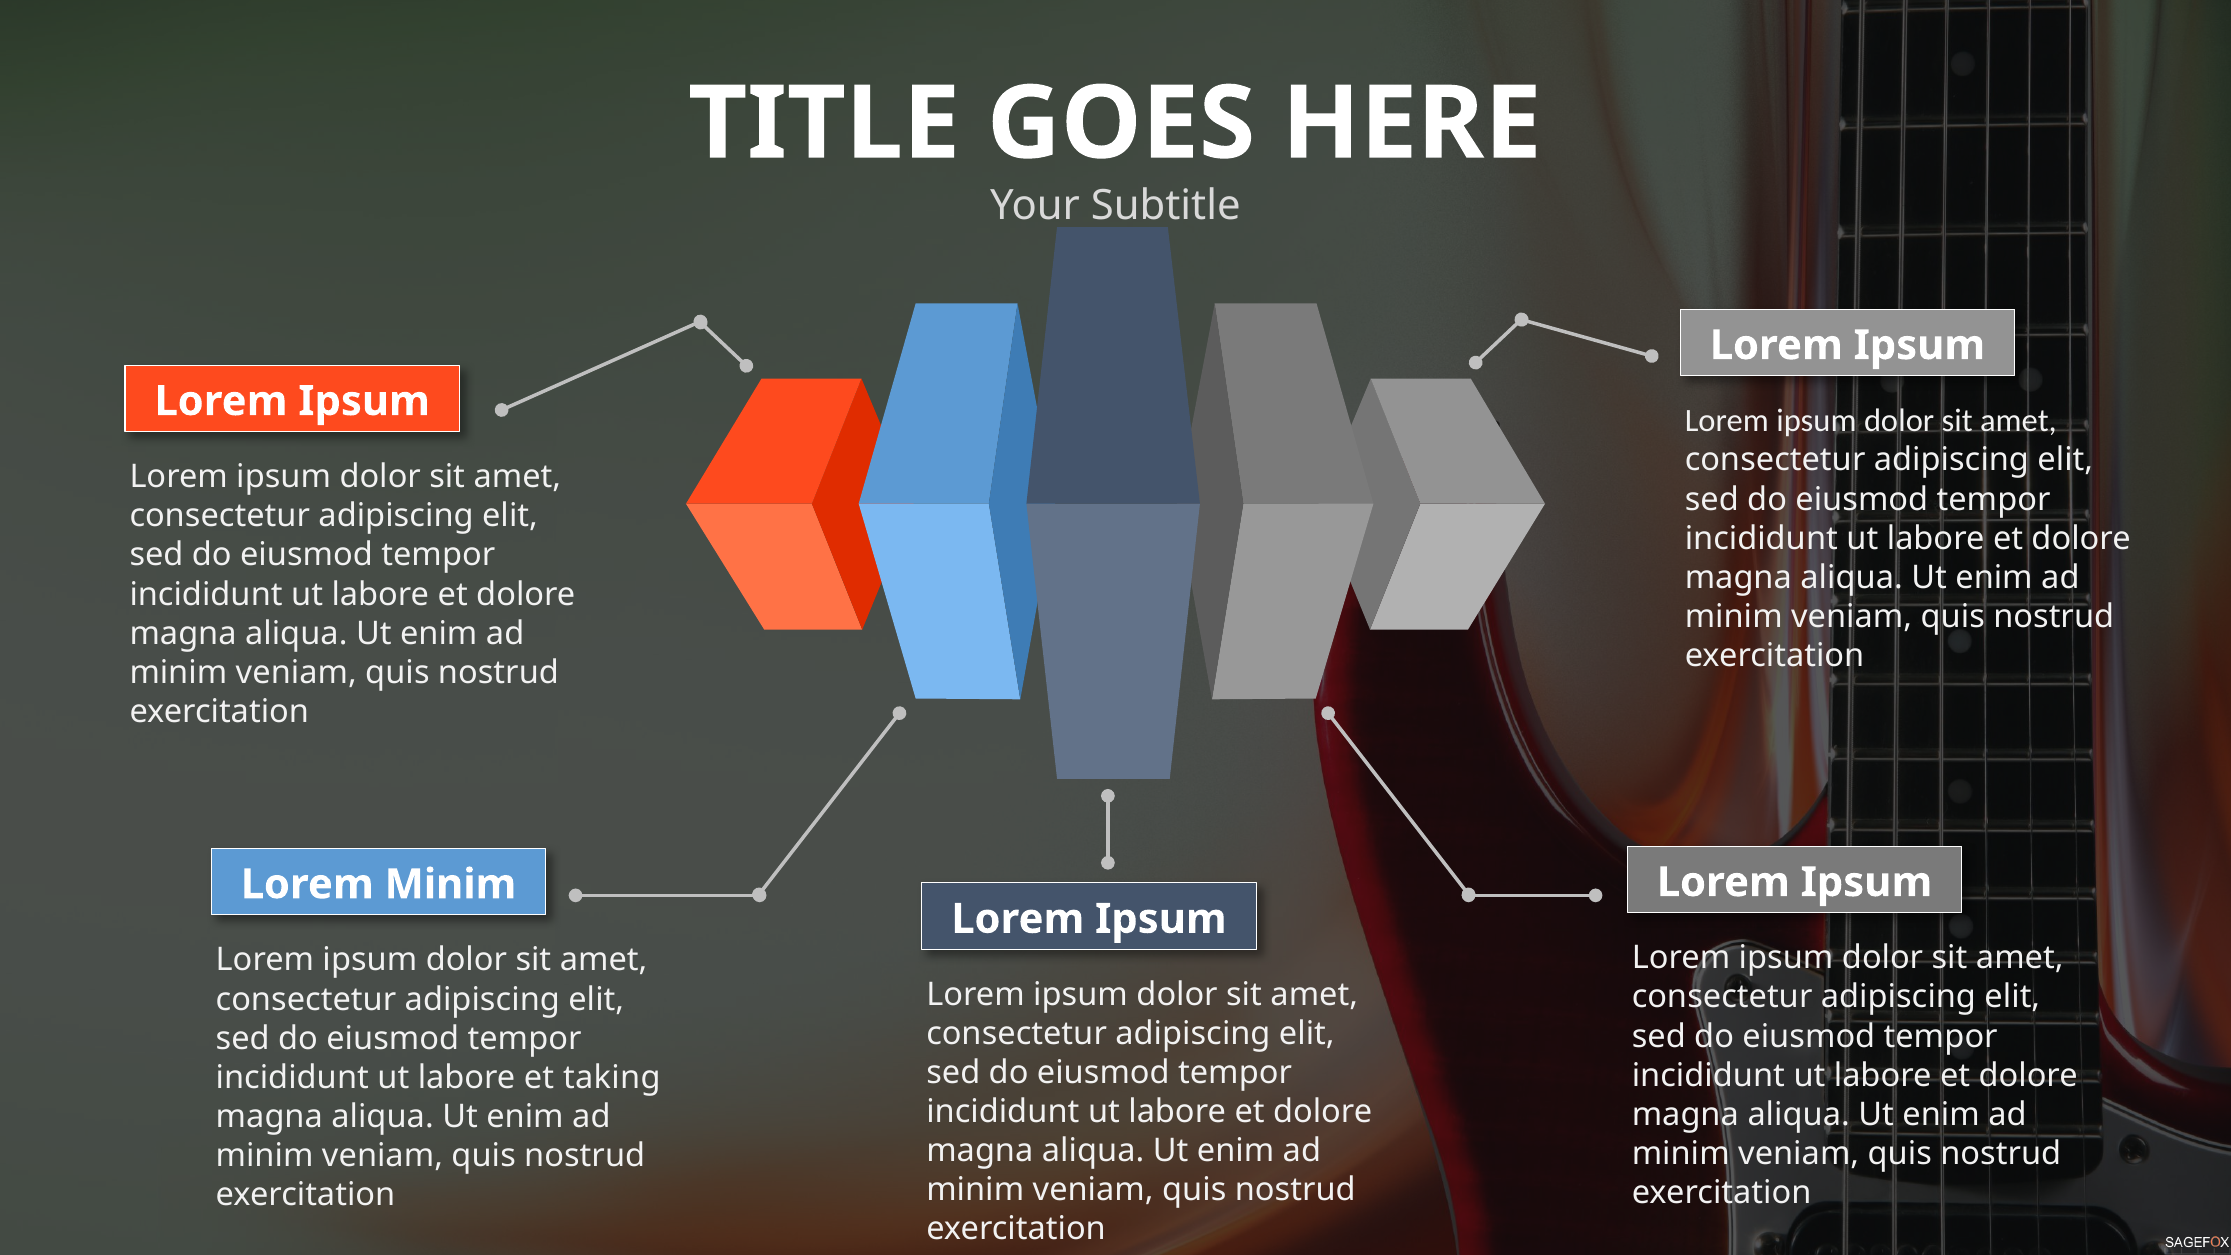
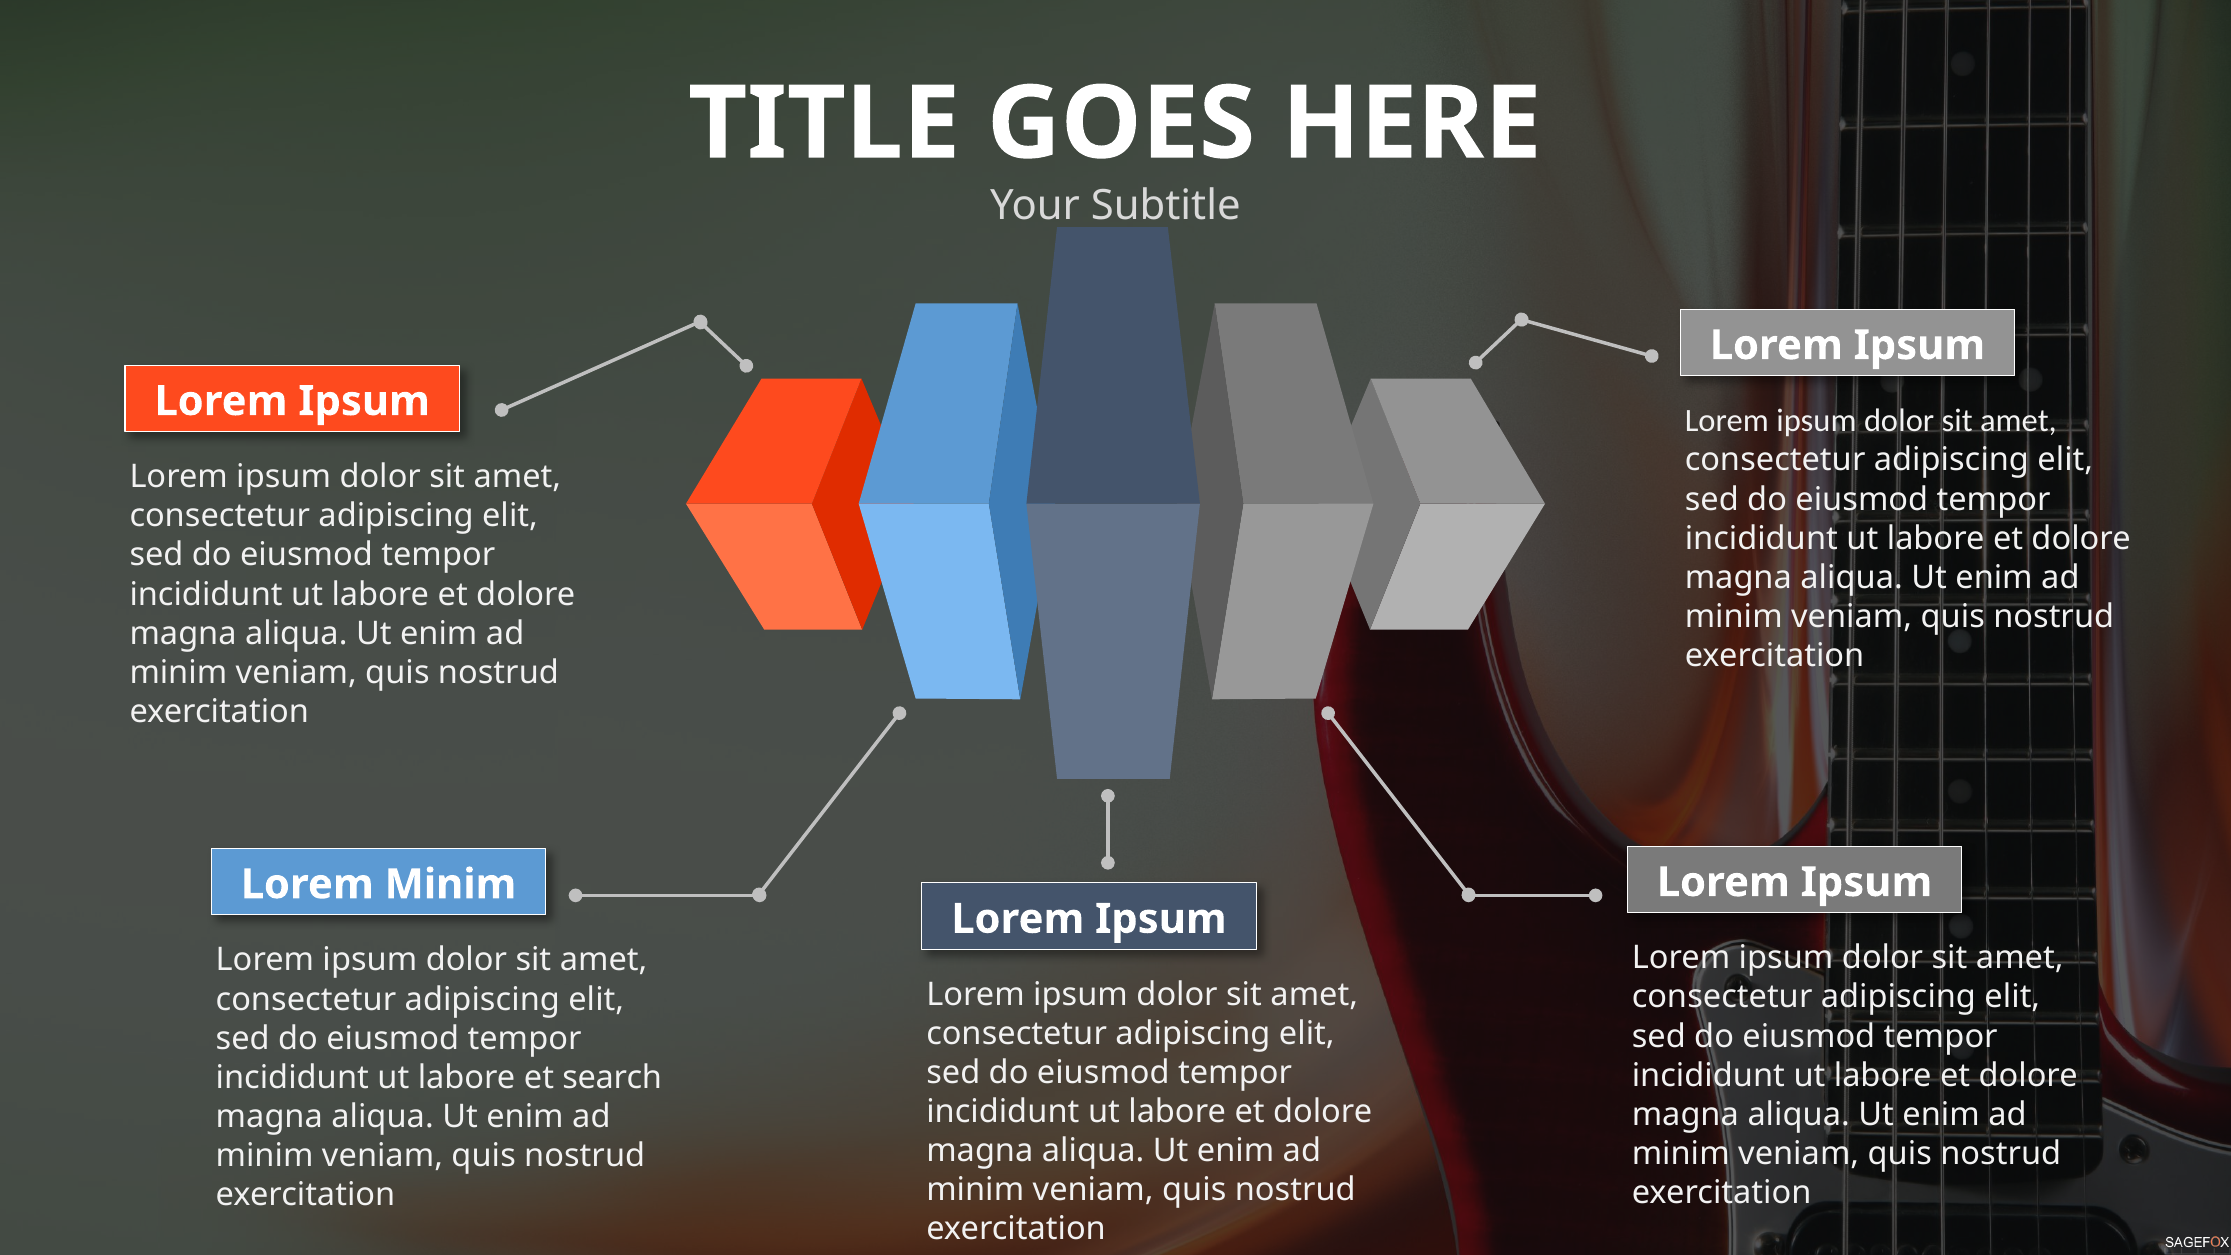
taking: taking -> search (612, 1077)
